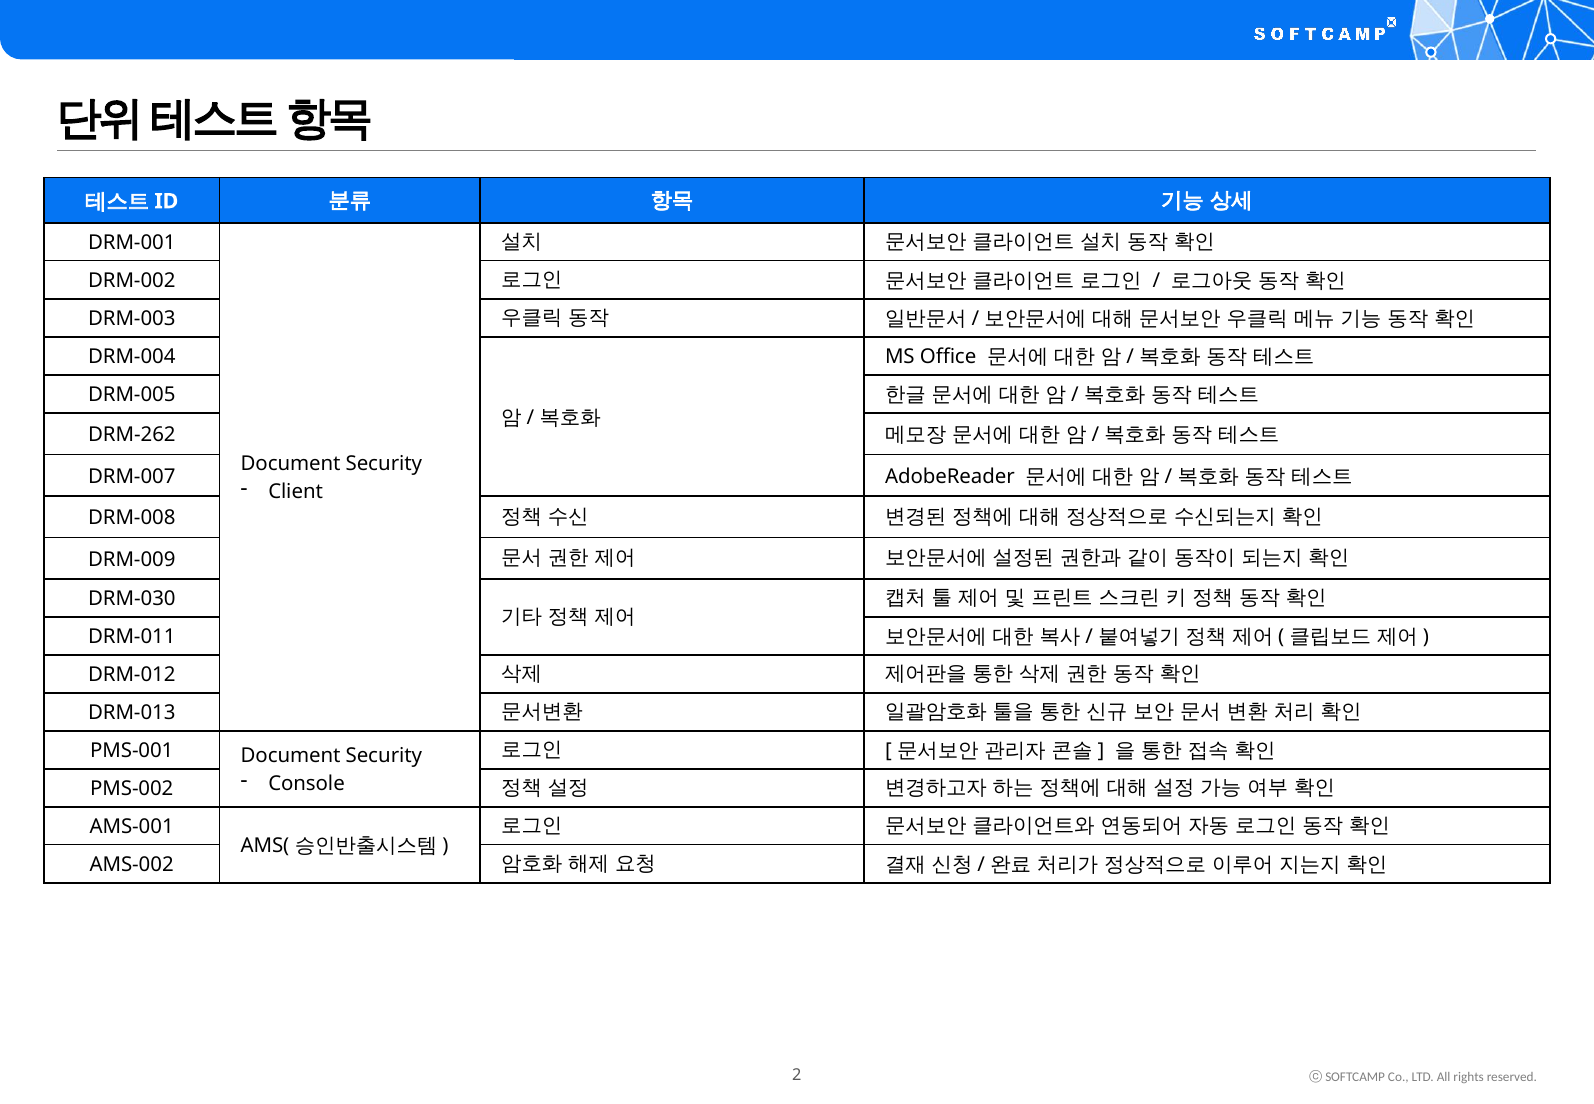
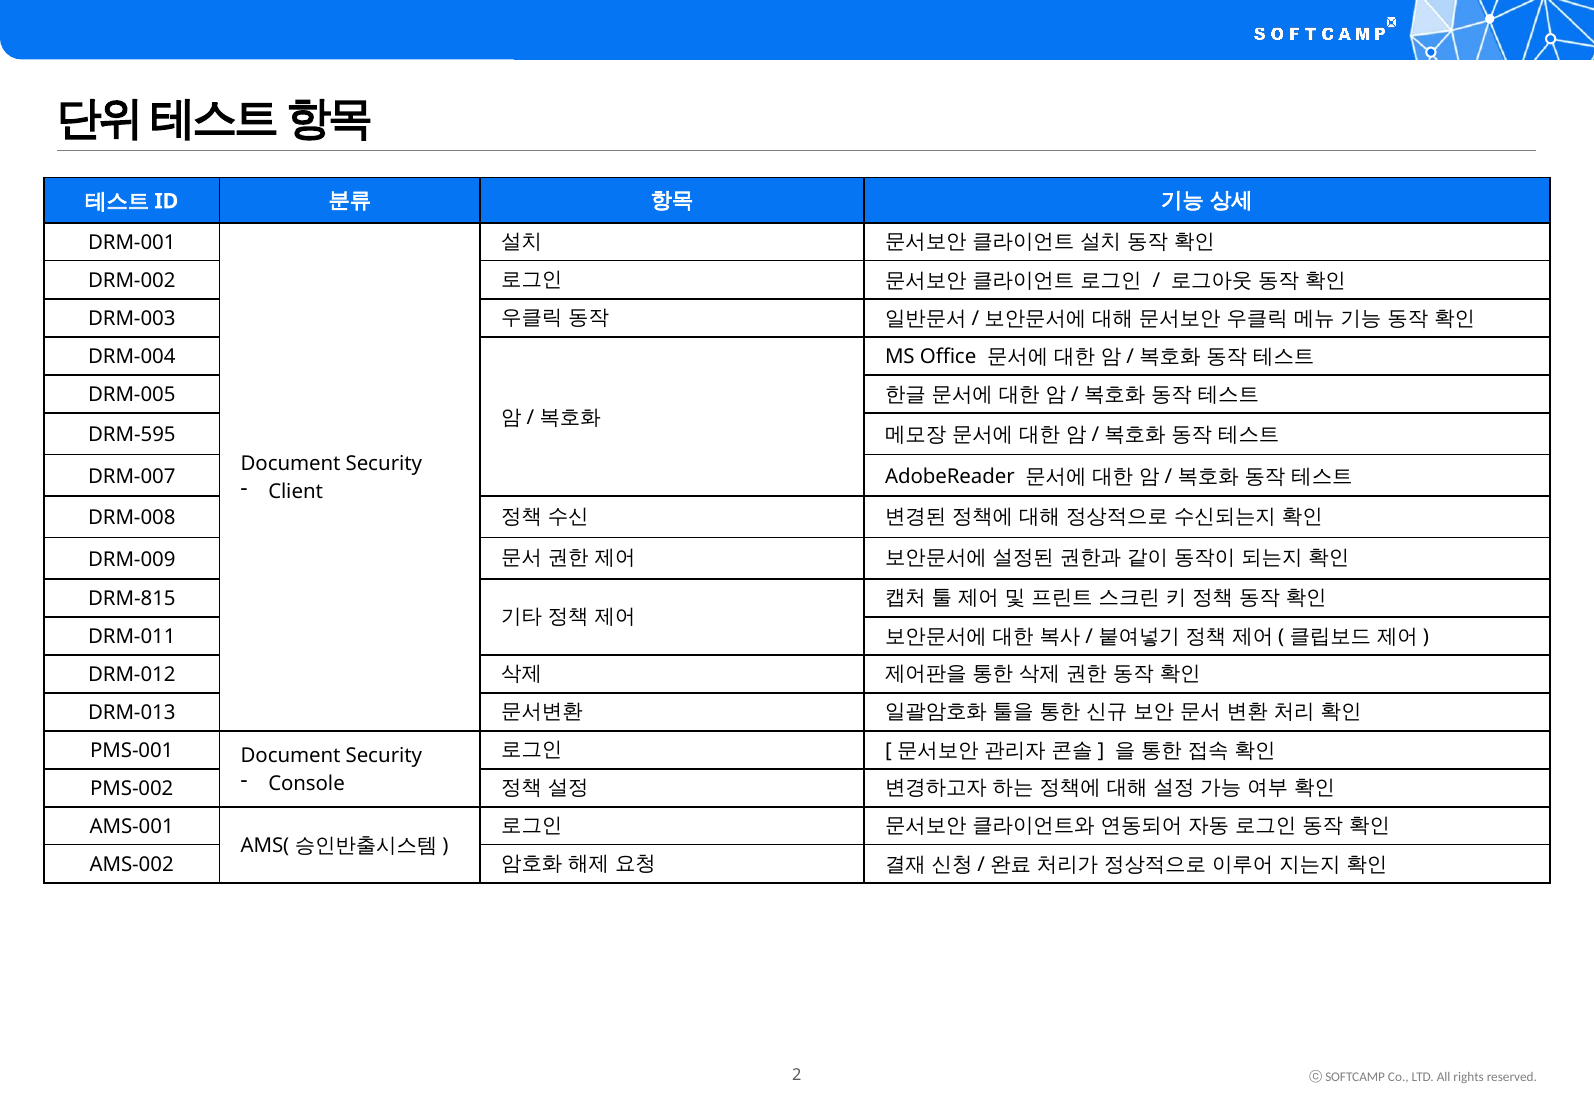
DRM-262: DRM-262 -> DRM-595 (132, 435)
DRM-030: DRM-030 -> DRM-815 (132, 599)
